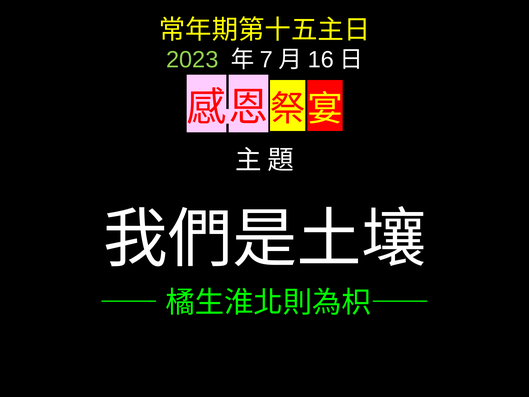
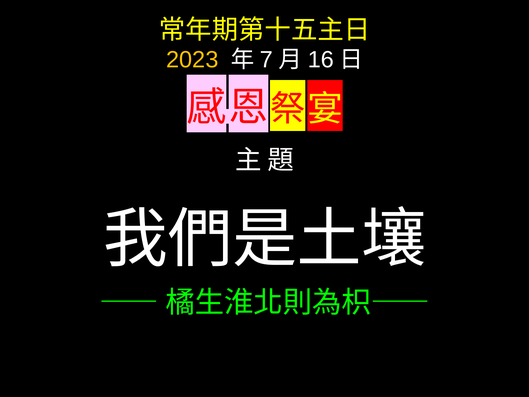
2023 colour: light green -> yellow (192, 60)
